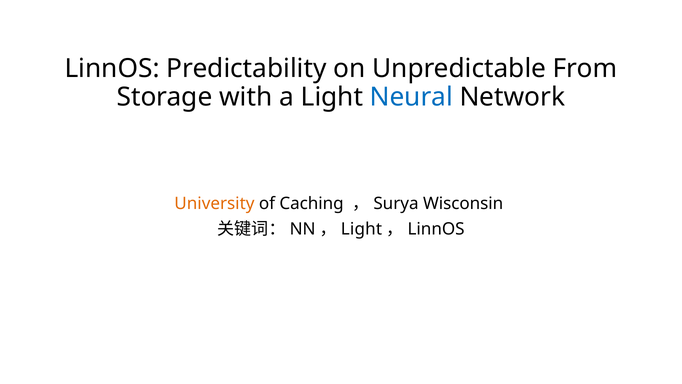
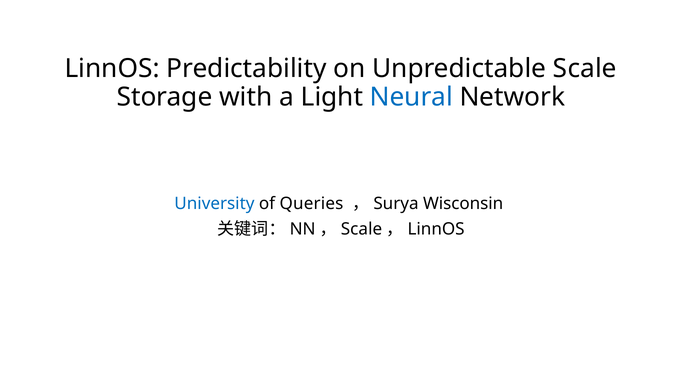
Unpredictable From: From -> Scale (585, 68)
University colour: orange -> blue (214, 203)
Caching: Caching -> Queries (311, 203)
Light: Light -> Scale (362, 229)
